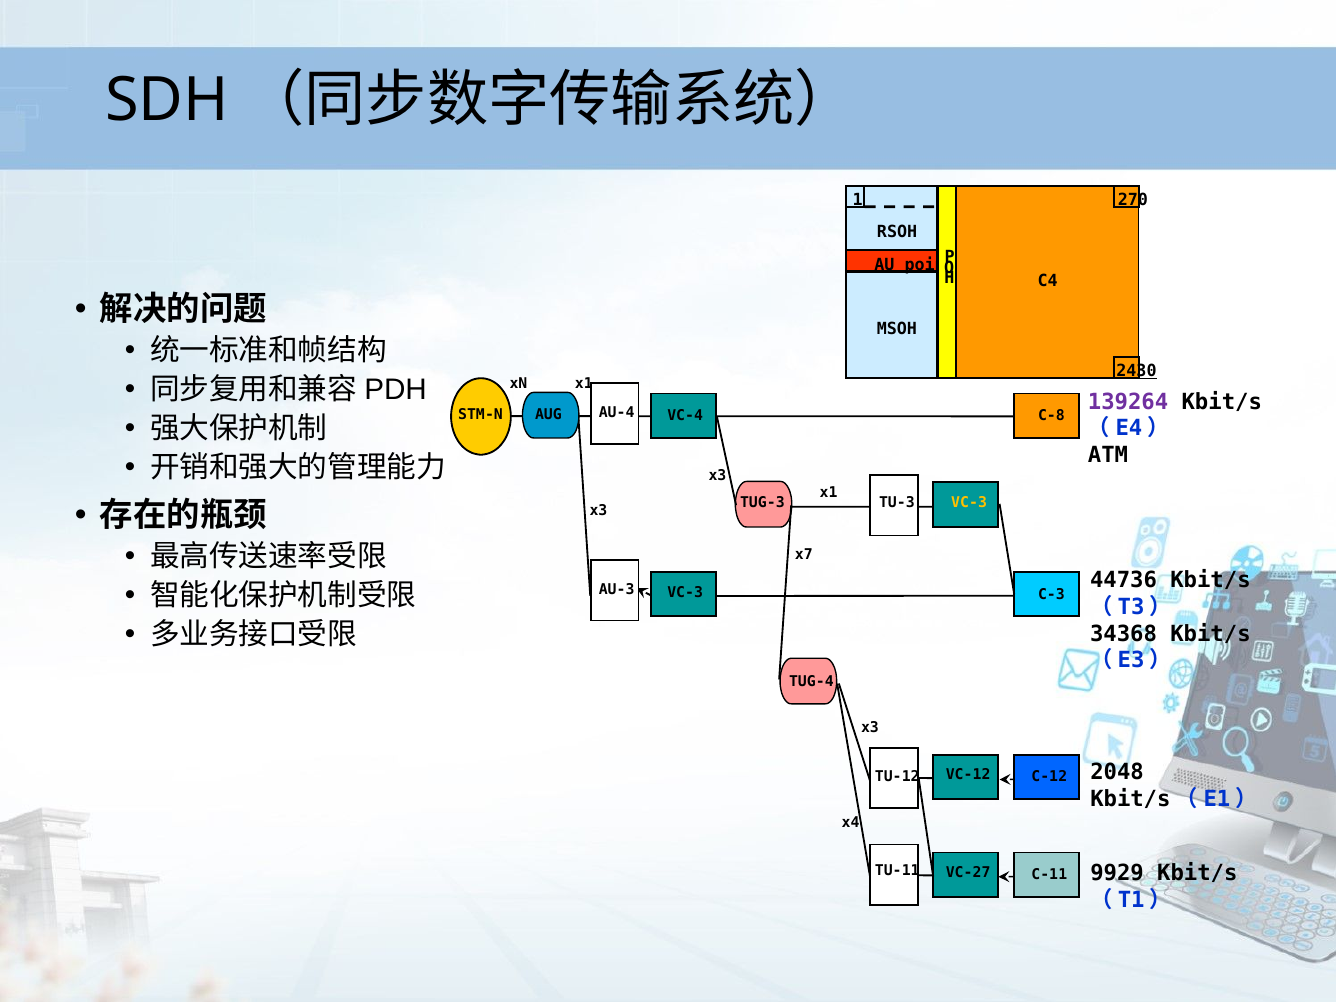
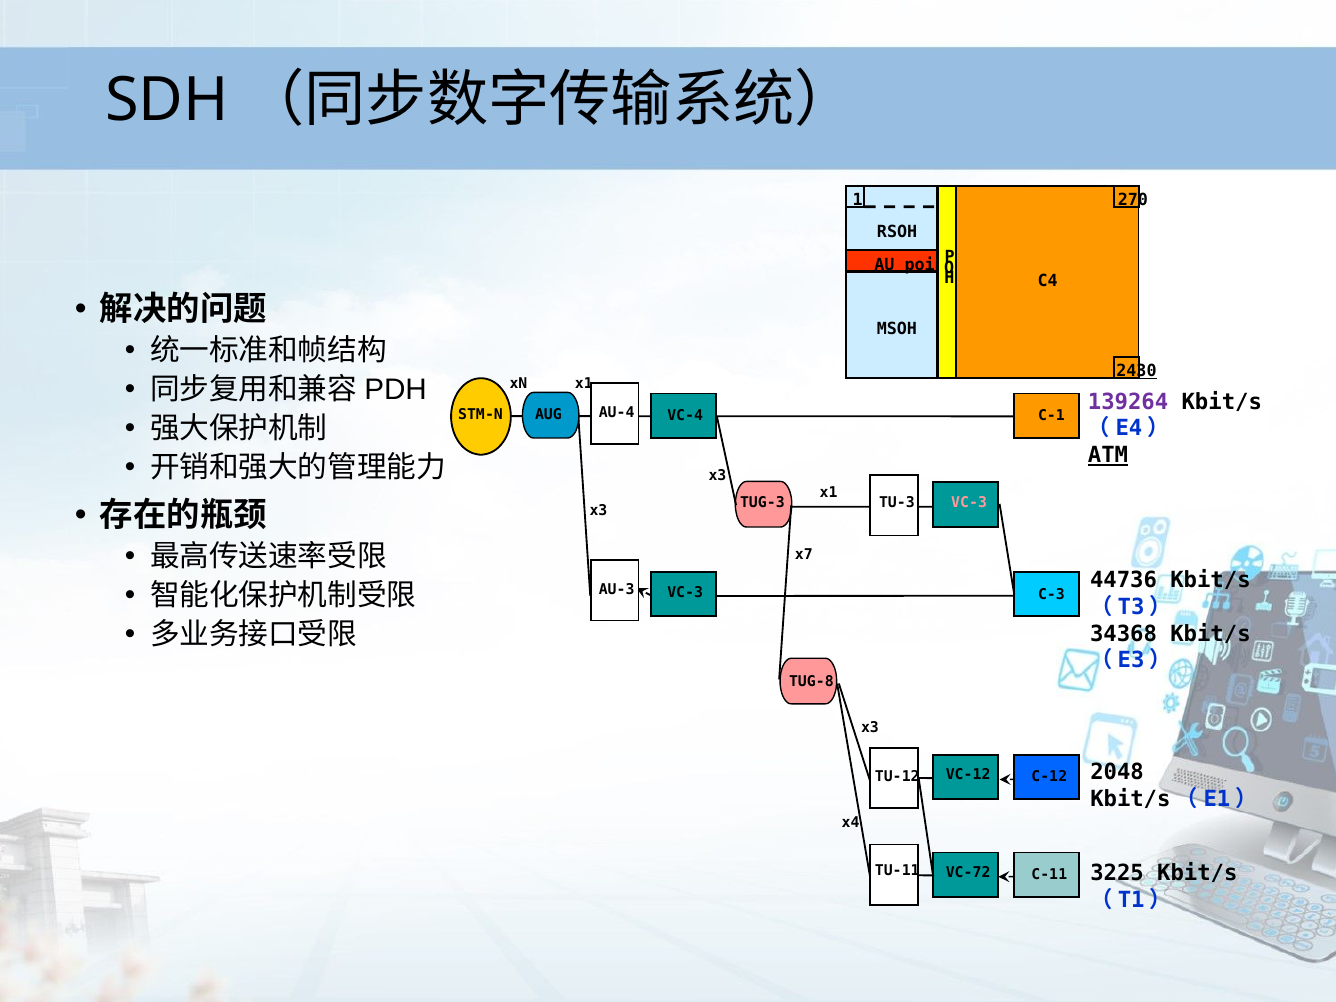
C-8: C-8 -> C-1 (1051, 416)
ATM underline: none -> present (1108, 455)
VC-3 colour: yellow -> pink (969, 503)
TUG-4: TUG-4 -> TUG-8 (811, 682)
9929: 9929 -> 3225 (1117, 873)
VC-27: VC-27 -> VC-72 (968, 873)
